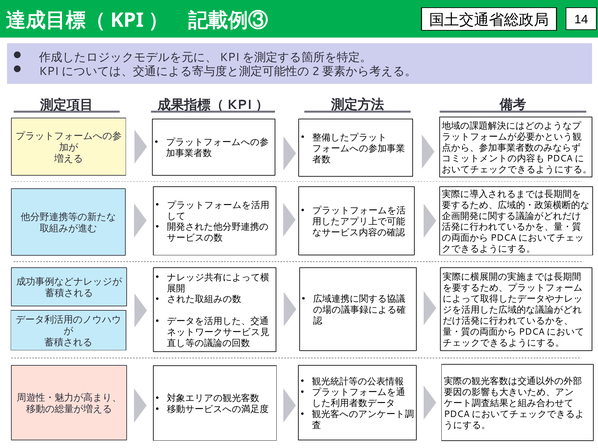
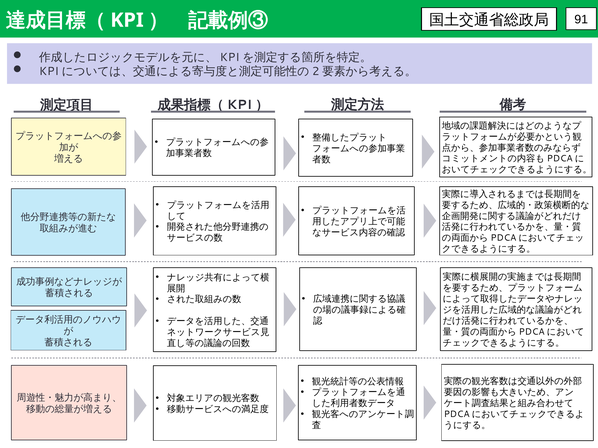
14: 14 -> 91 (581, 20)
